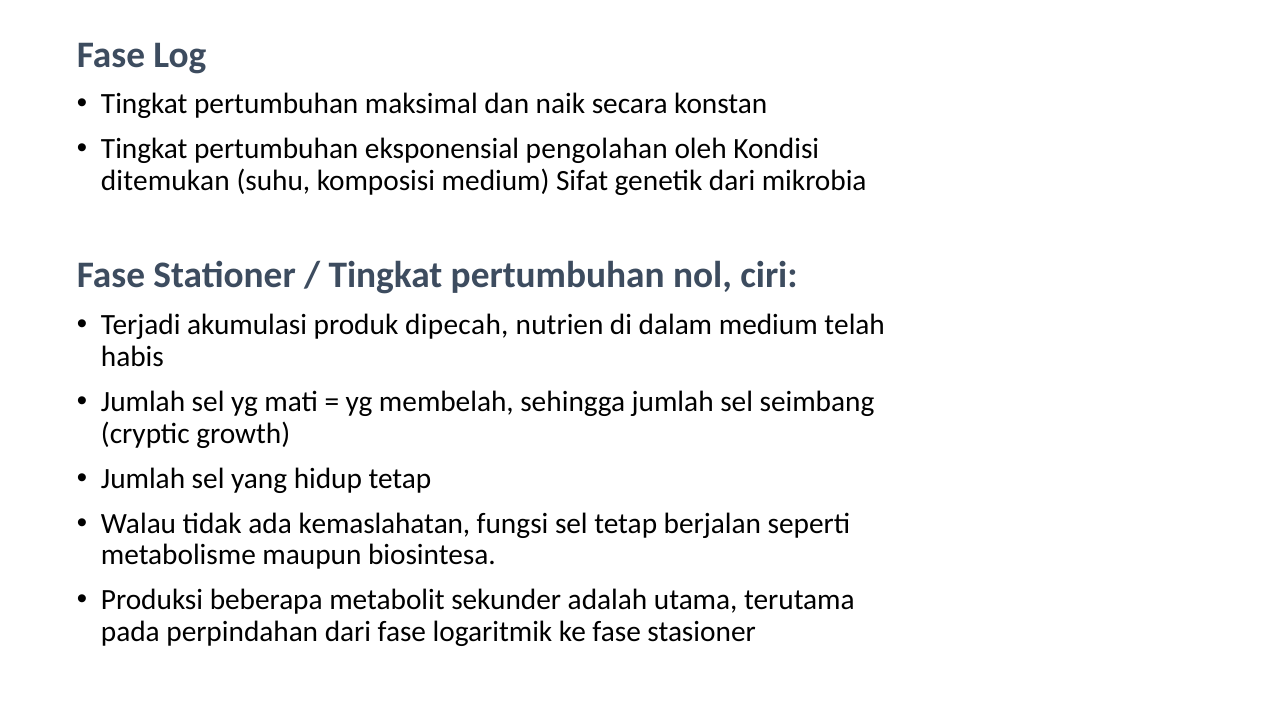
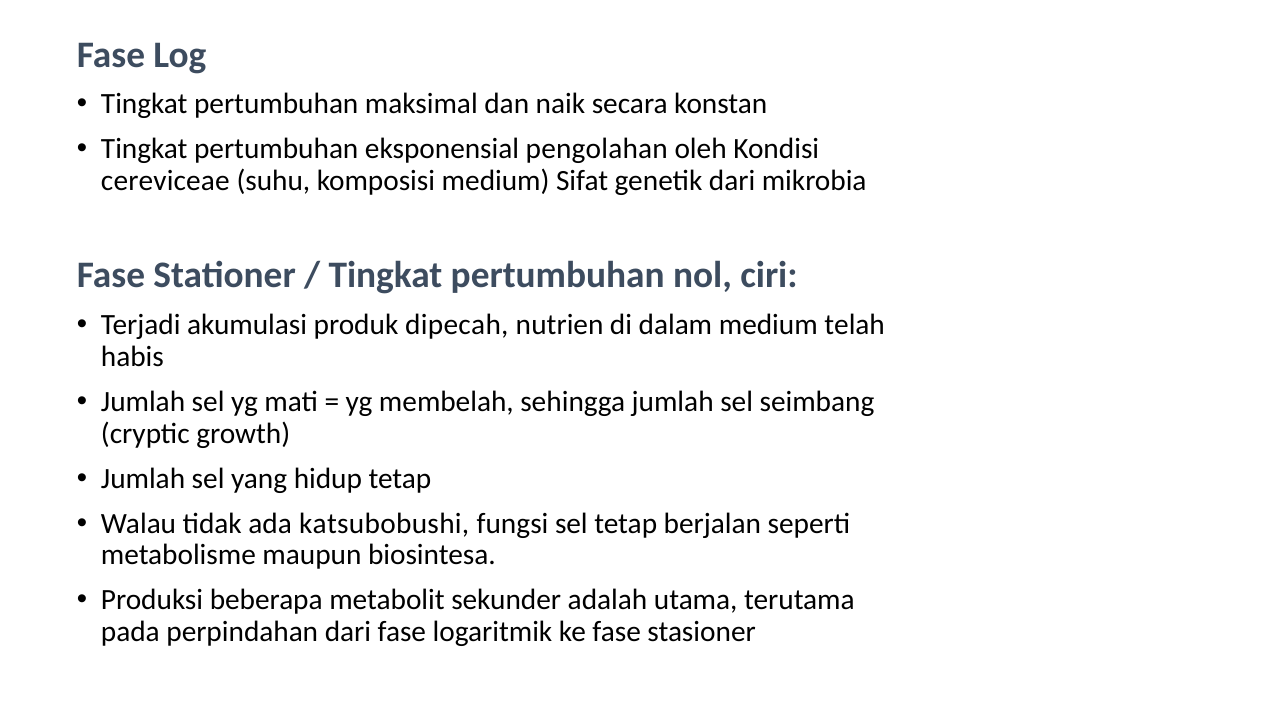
ditemukan: ditemukan -> cereviceae (165, 181)
kemaslahatan: kemaslahatan -> katsubobushi (384, 523)
